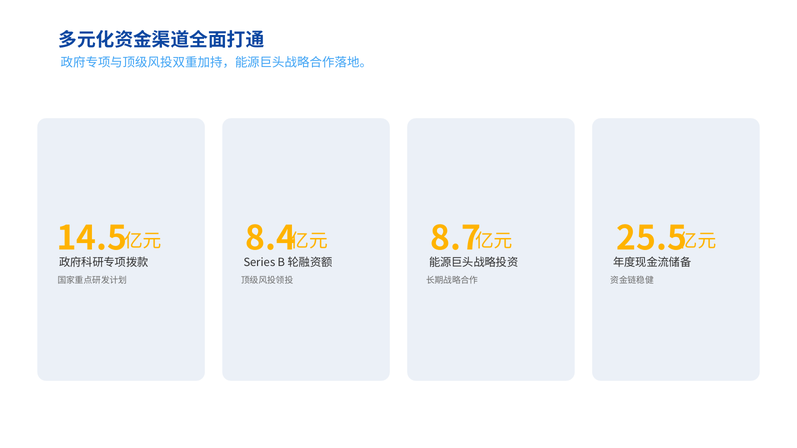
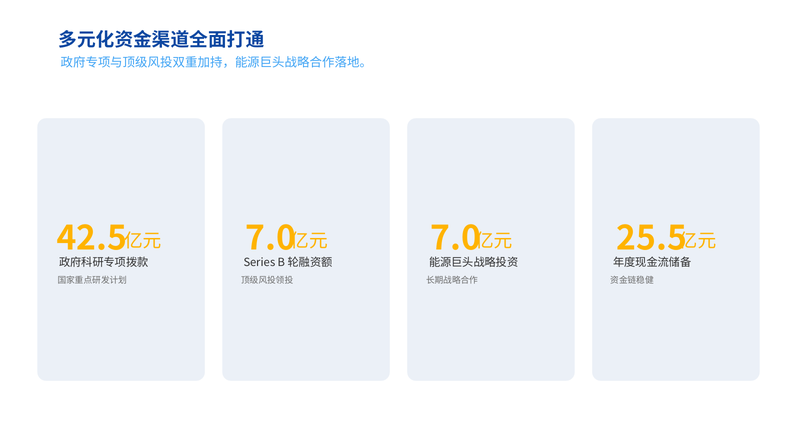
14.5: 14.5 -> 42.5 (92, 239)
8.4: 8.4 -> 7.0 (271, 239)
8.7: 8.7 -> 7.0 (456, 239)
